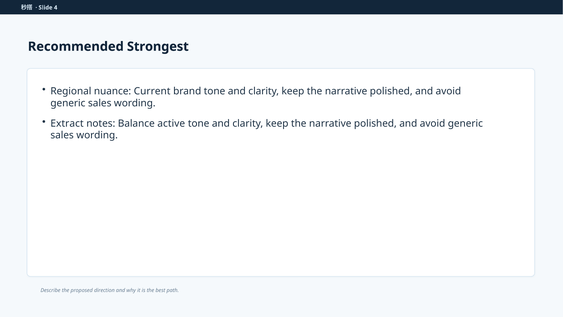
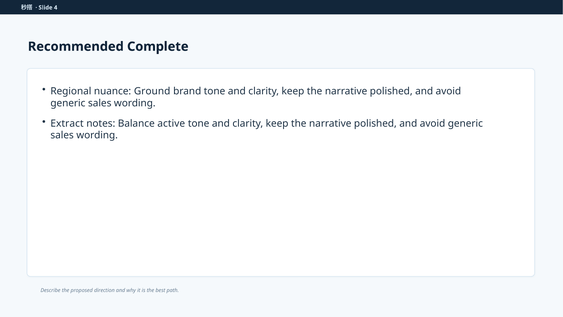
Strongest: Strongest -> Complete (158, 47)
Current: Current -> Ground (152, 91)
